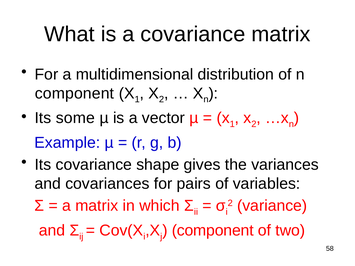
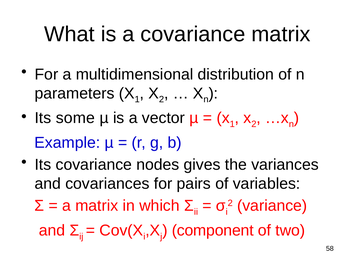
component: component -> parameters (75, 93)
shape: shape -> nodes (158, 165)
